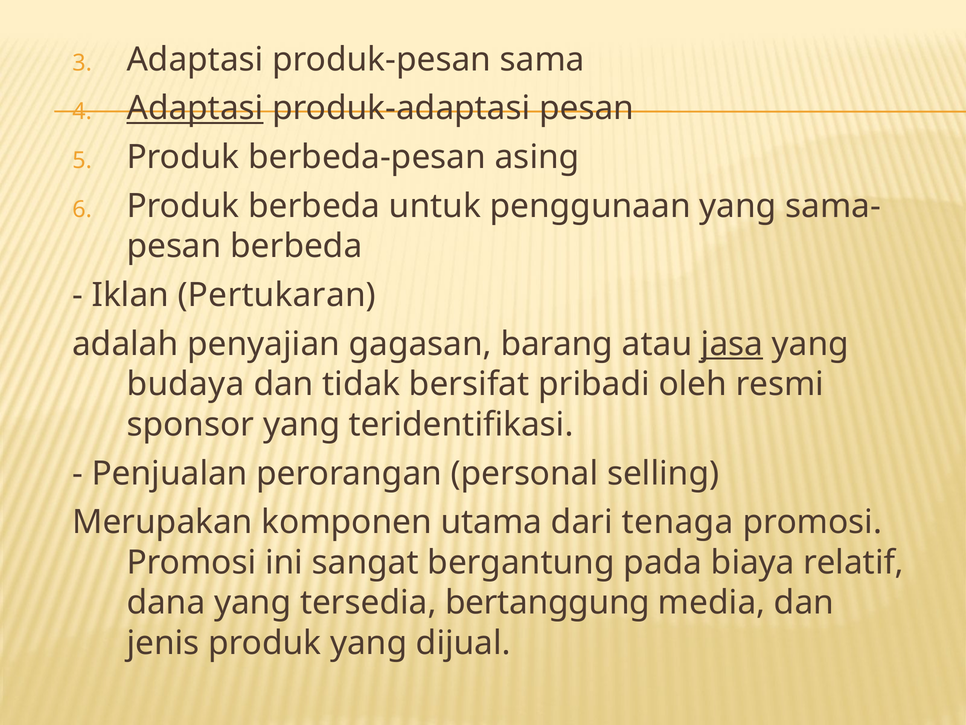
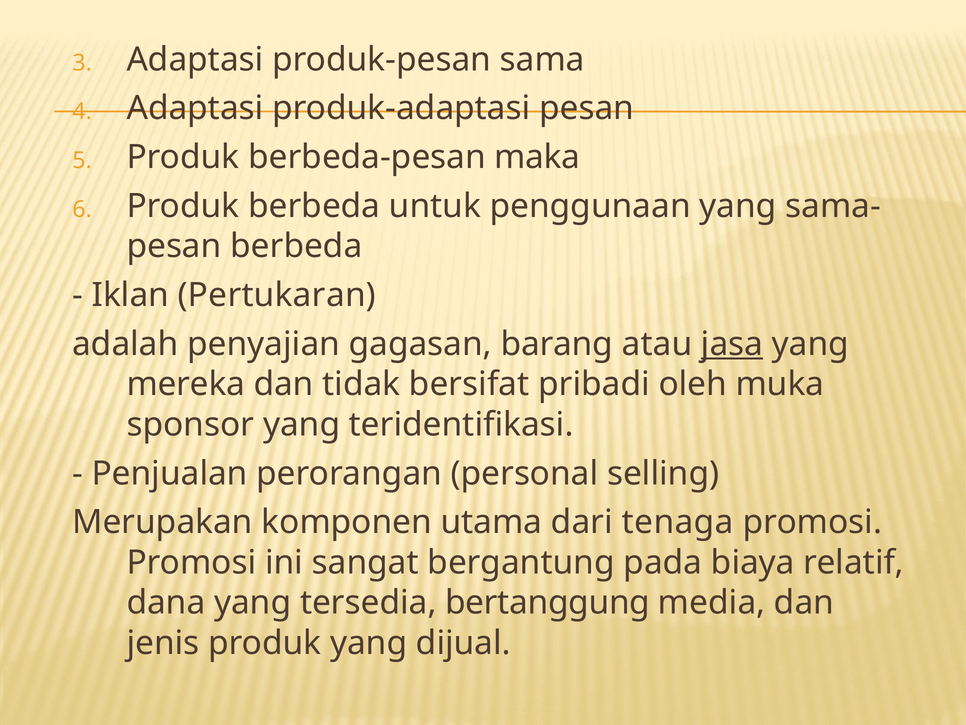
Adaptasi underline: present -> none (195, 108)
asing: asing -> maka (537, 157)
budaya: budaya -> mereka (186, 384)
resmi: resmi -> muka (780, 384)
